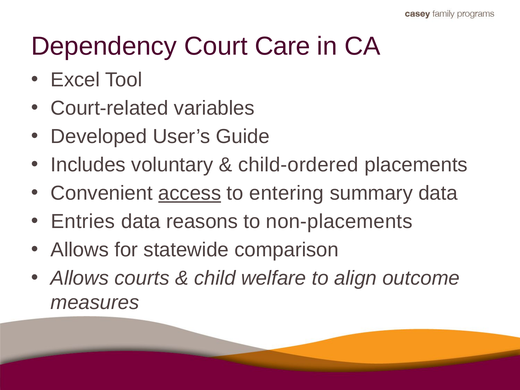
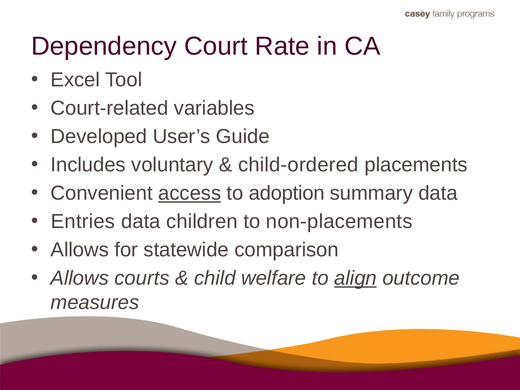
Care: Care -> Rate (282, 46)
entering: entering -> adoption (287, 193)
reasons: reasons -> children (202, 222)
align underline: none -> present (356, 278)
